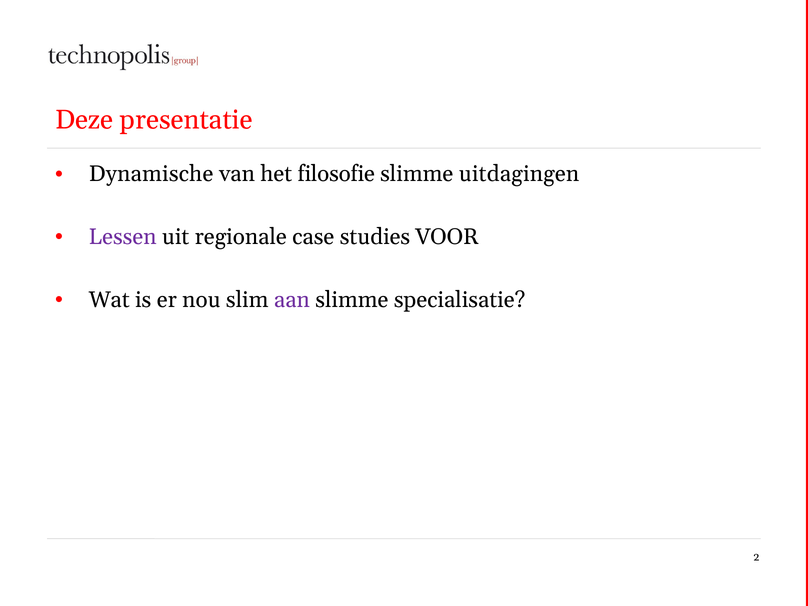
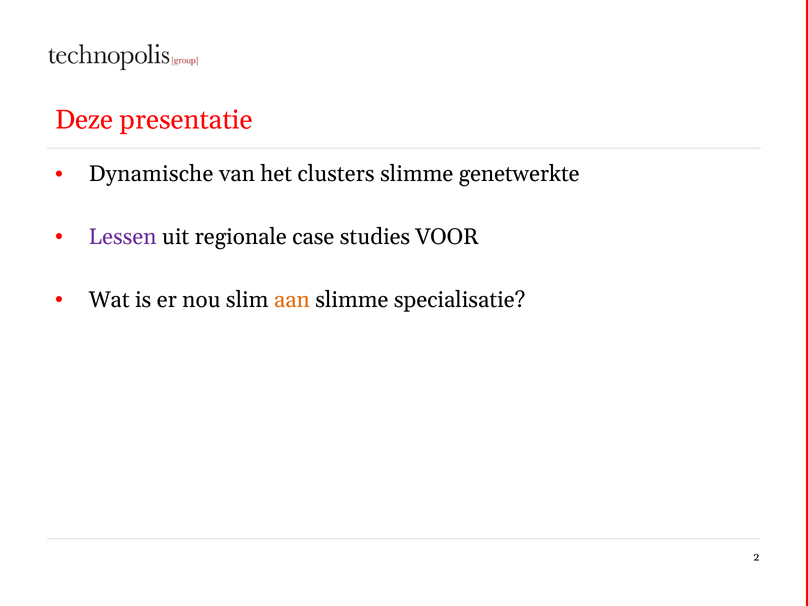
filosofie: filosofie -> clusters (336, 174)
uitdagingen: uitdagingen -> genetwerkte (519, 174)
aan colour: purple -> orange (292, 300)
